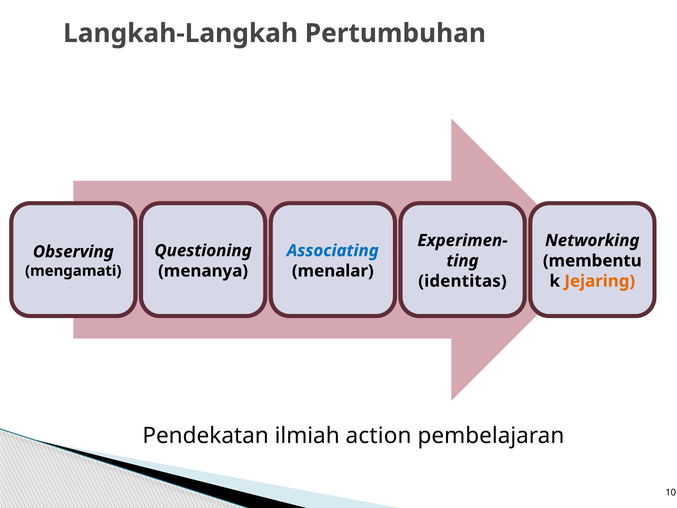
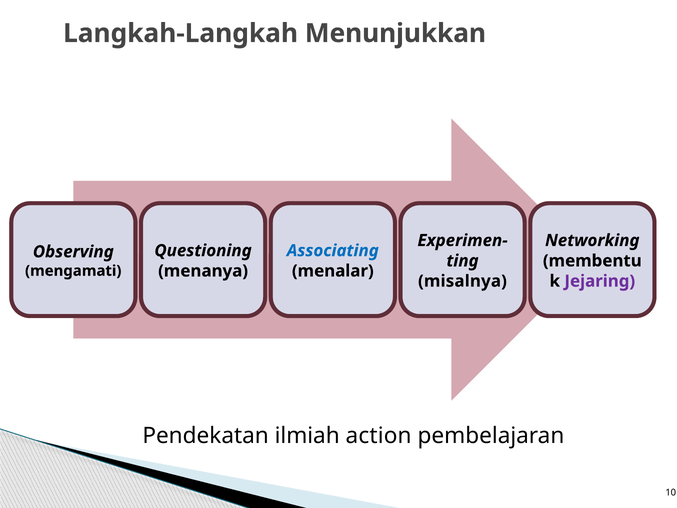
Pertumbuhan: Pertumbuhan -> Menunjukkan (395, 33)
identitas: identitas -> misalnya (462, 281)
Jejaring colour: orange -> purple (600, 281)
